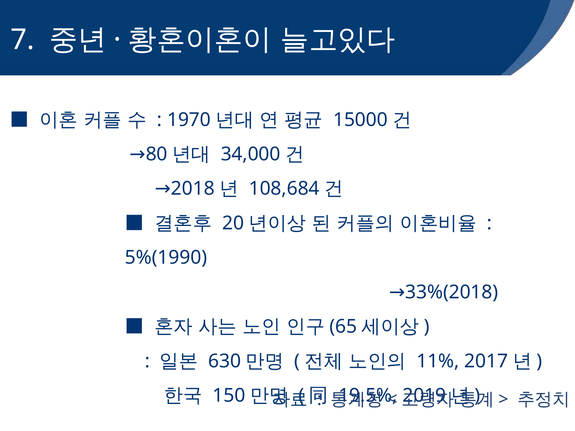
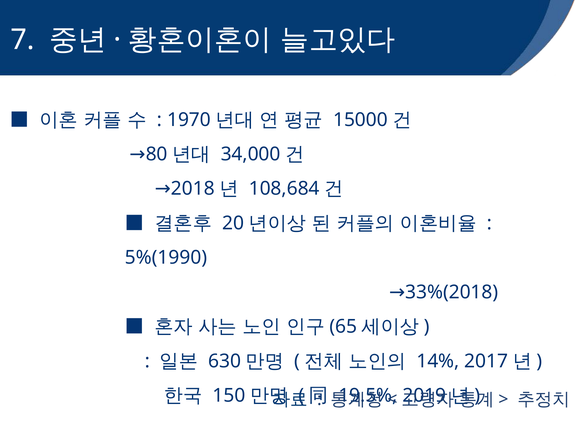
11%: 11% -> 14% (438, 361)
